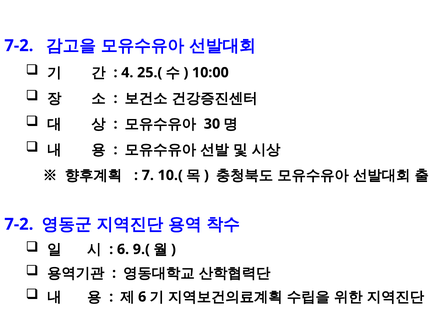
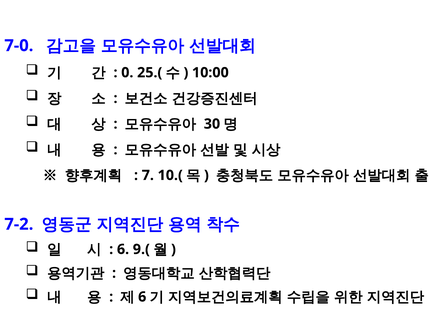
7-2: 7-2 -> 7-0 (19, 46)
4: 4 -> 0 (127, 73)
